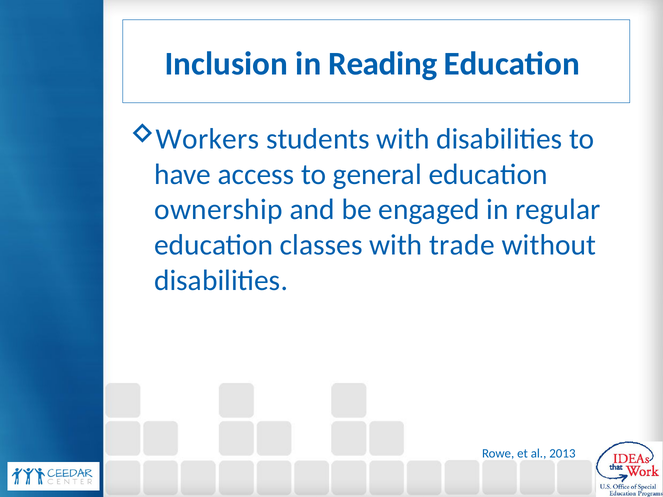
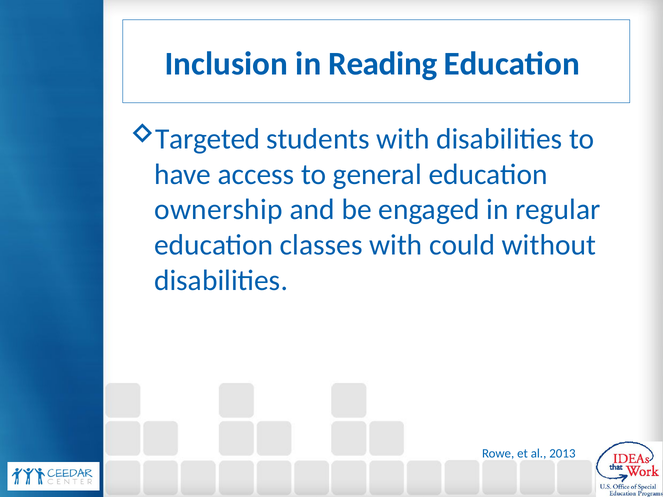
Workers: Workers -> Targeted (208, 139)
trade: trade -> could (462, 245)
